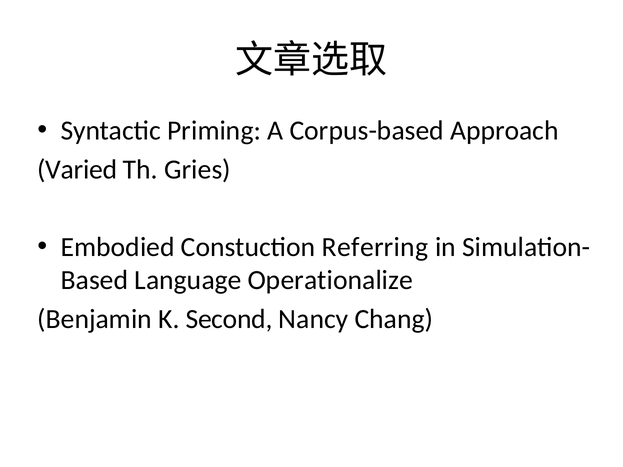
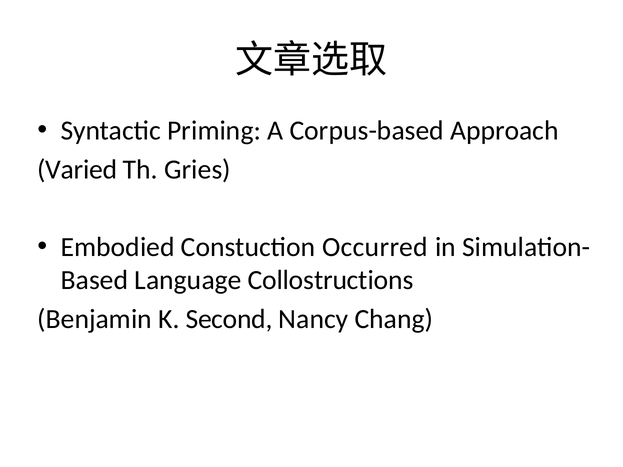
Referring: Referring -> Occurred (375, 247)
Operationalize: Operationalize -> Collostructions (330, 280)
